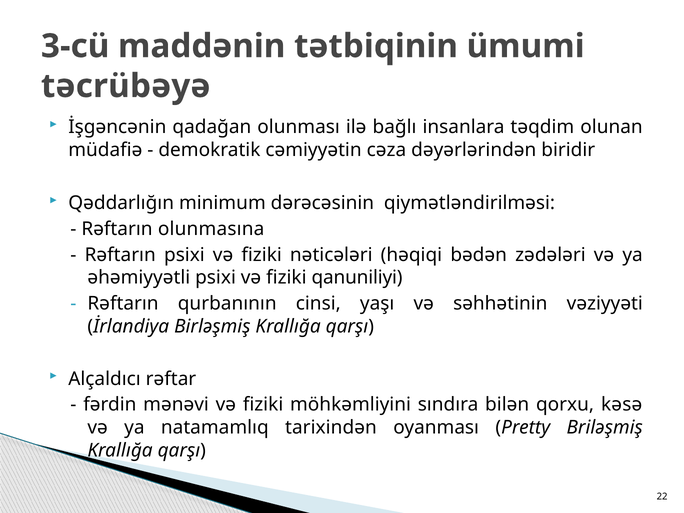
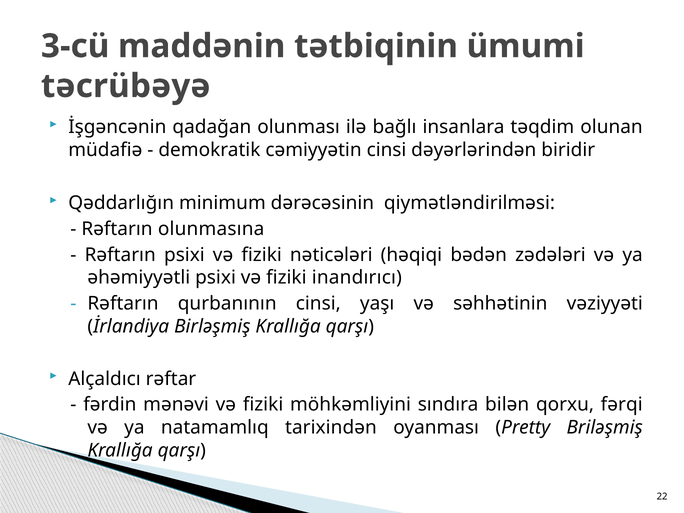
cəmiyyətin cəza: cəza -> cinsi (387, 150)
qanuniliyi: qanuniliyi -> inandırıcı (357, 278)
kəsə: kəsə -> fərqi (622, 405)
